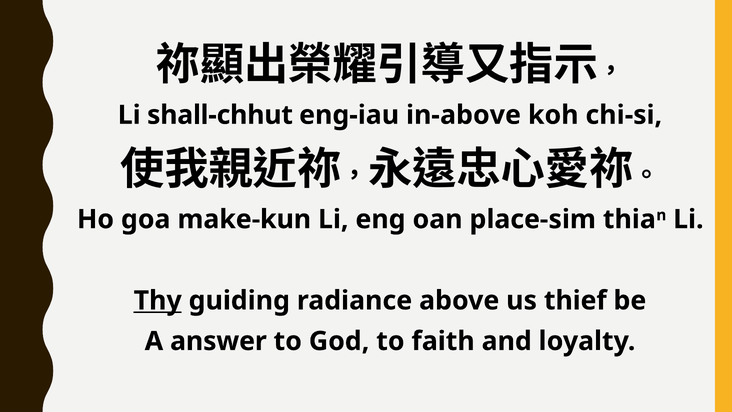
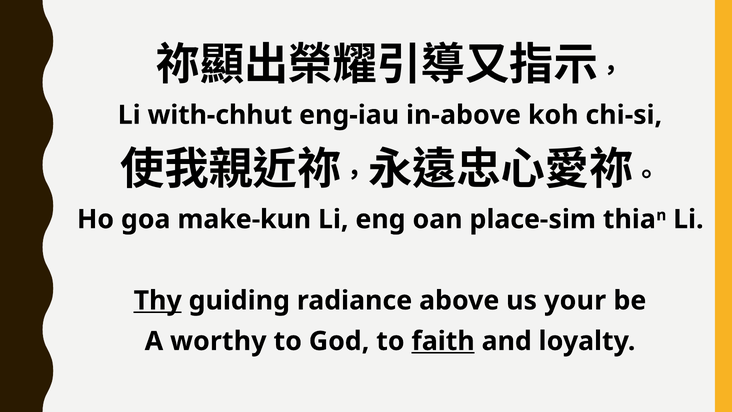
shall-chhut: shall-chhut -> with-chhut (220, 115)
thief: thief -> your (575, 300)
answer: answer -> worthy (218, 341)
faith underline: none -> present (443, 341)
